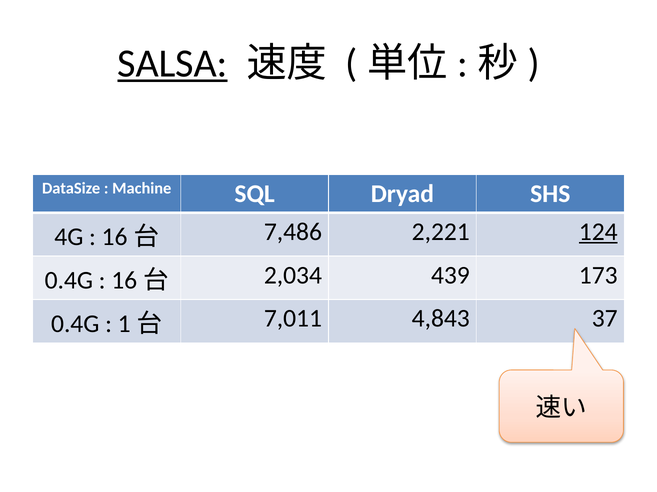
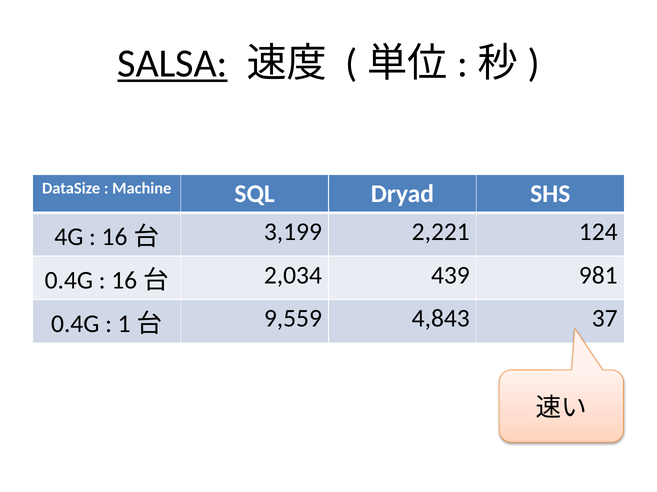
7,486: 7,486 -> 3,199 (293, 232)
124 underline: present -> none (598, 232)
173: 173 -> 981 (598, 276)
7,011: 7,011 -> 9,559 (293, 319)
